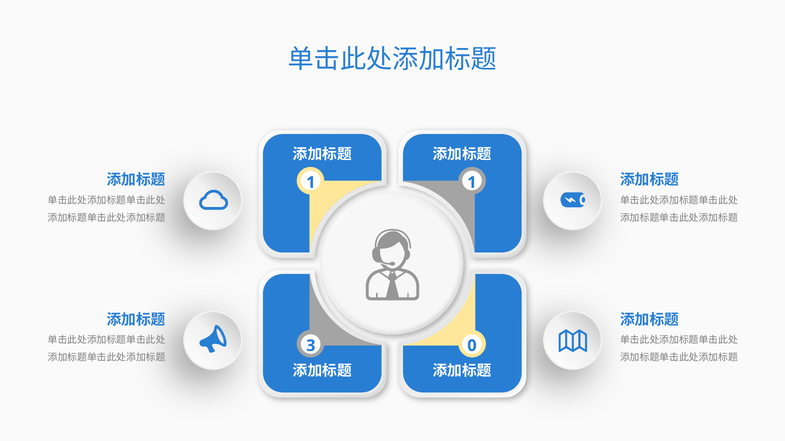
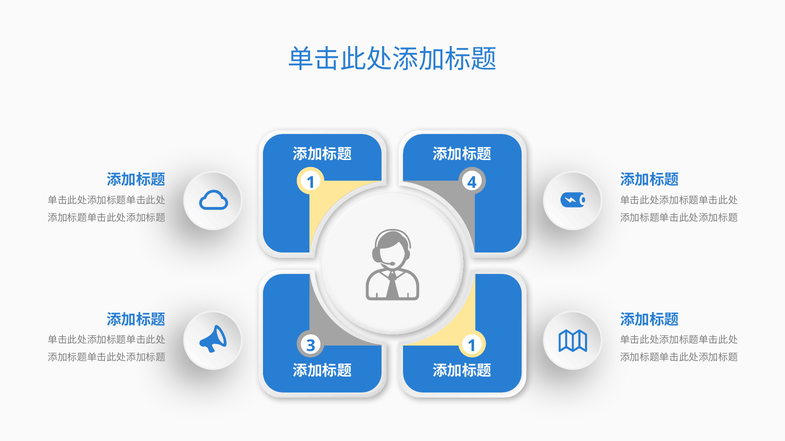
1 1: 1 -> 4 (472, 183)
3 0: 0 -> 1 (472, 346)
